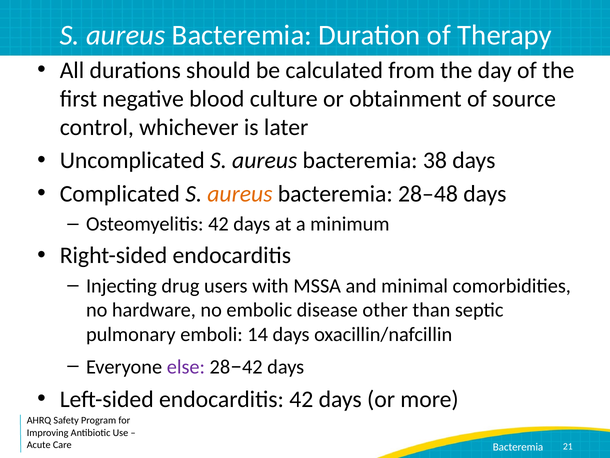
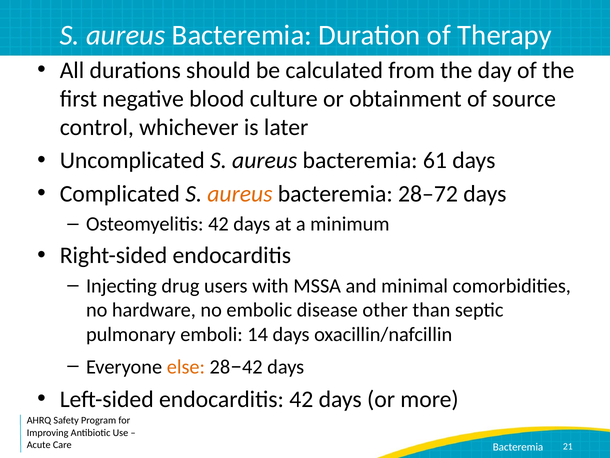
38: 38 -> 61 (435, 160)
28–48: 28–48 -> 28–72 (428, 194)
else colour: purple -> orange (186, 367)
